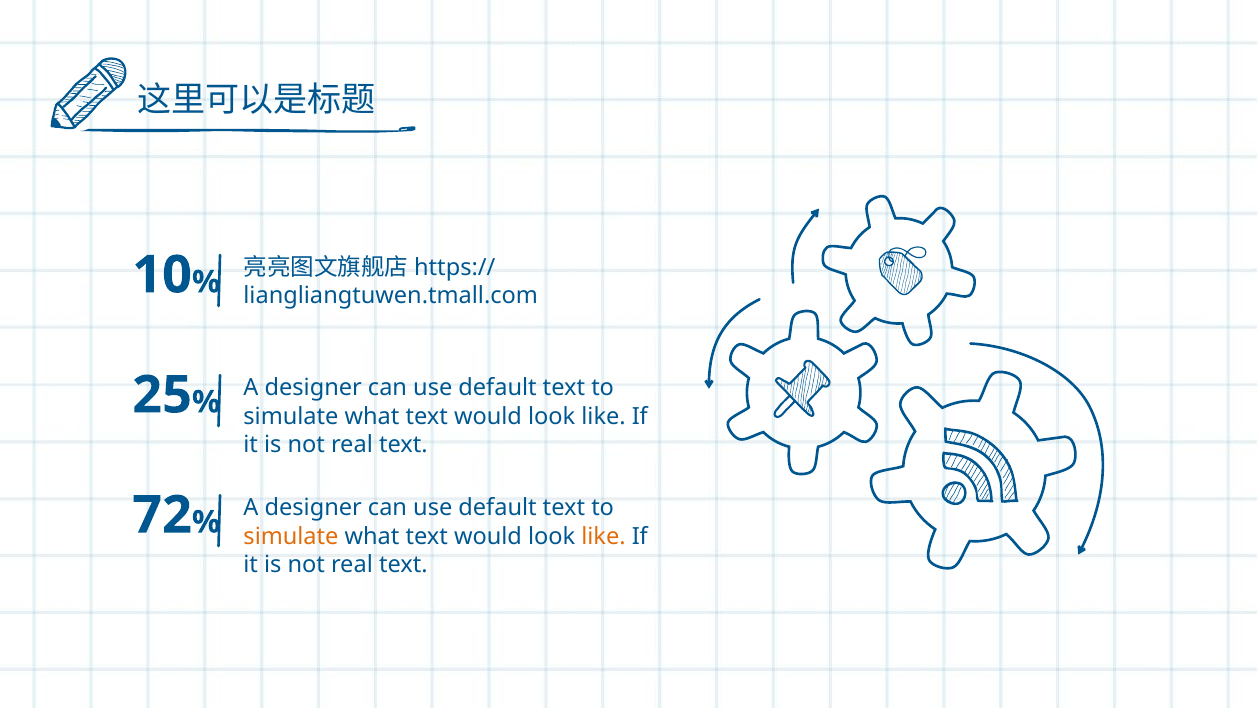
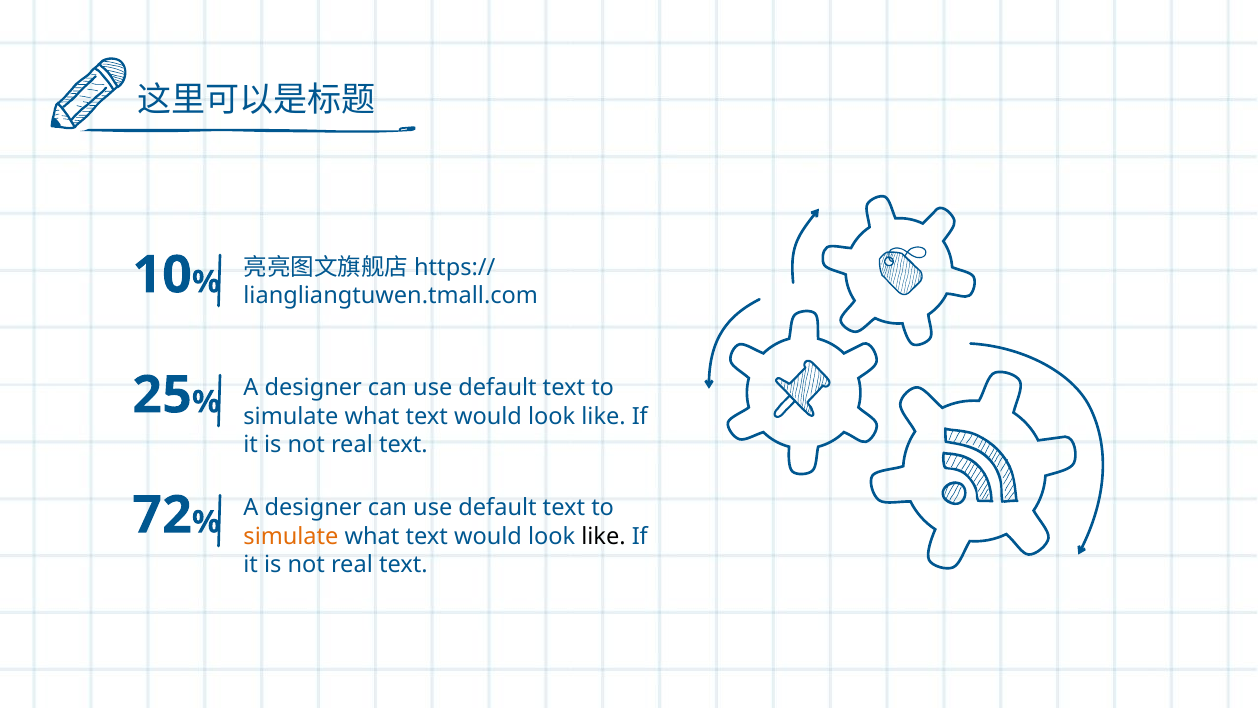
like colour: orange -> black (603, 536)
